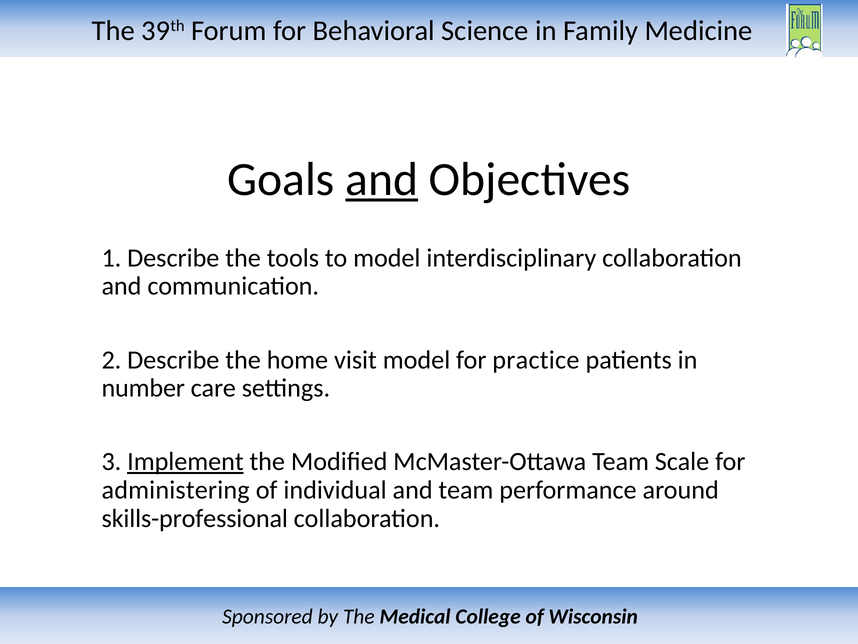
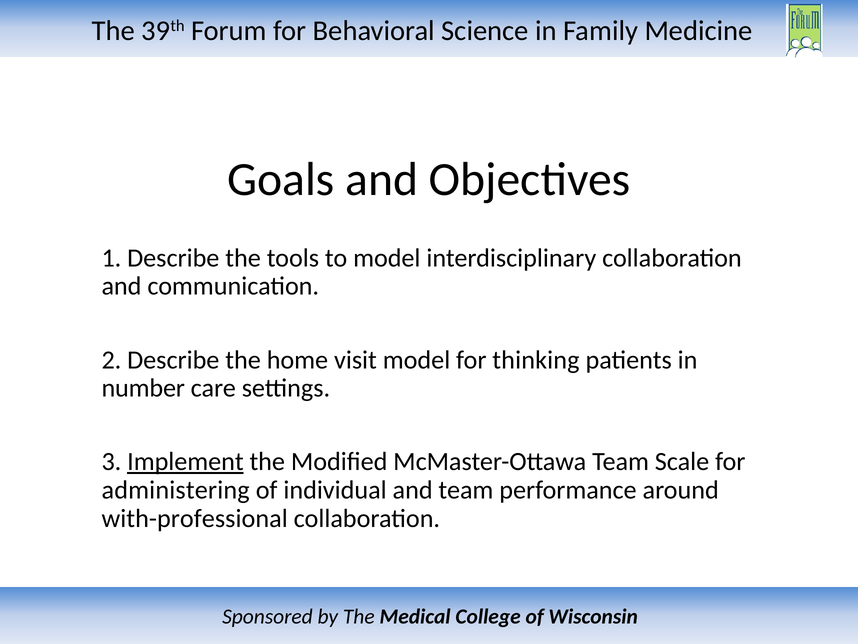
and underline: present -> none (382, 179)
practice: practice -> thinking (536, 360)
skills-professional: skills-professional -> with-professional (195, 518)
